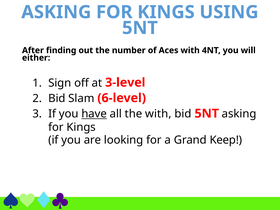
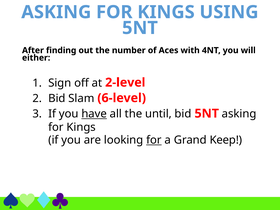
3-level: 3-level -> 2-level (125, 83)
the with: with -> until (158, 114)
for underline: none -> present (154, 140)
